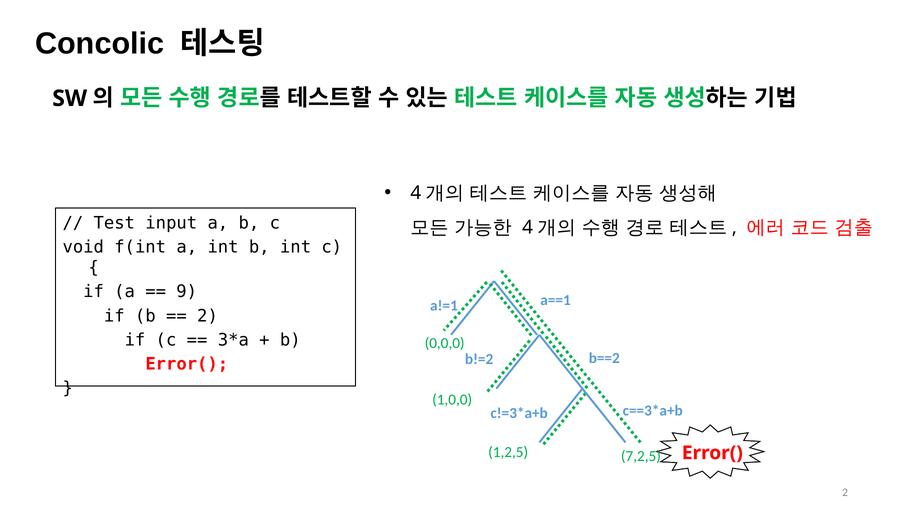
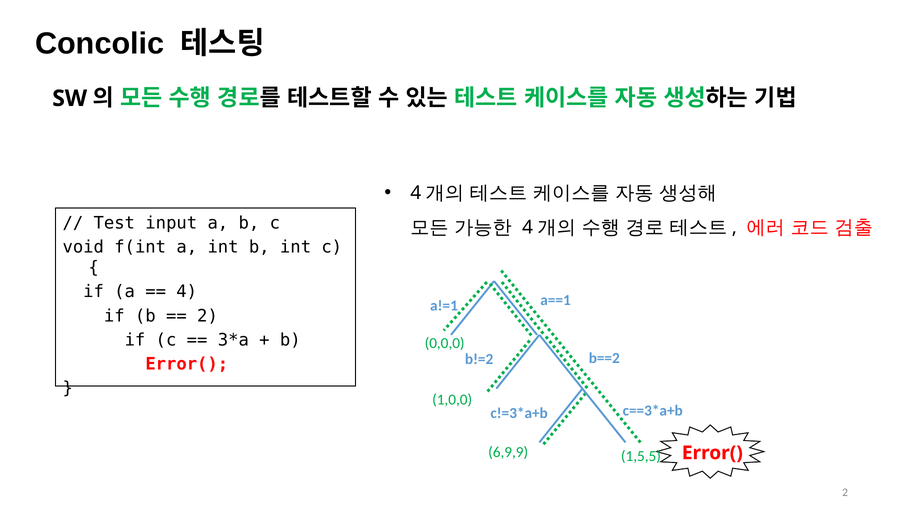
9: 9 -> 4 (187, 292)
1,2,5: 1,2,5 -> 6,9,9 (508, 453)
7,2,5: 7,2,5 -> 1,5,5 (641, 456)
